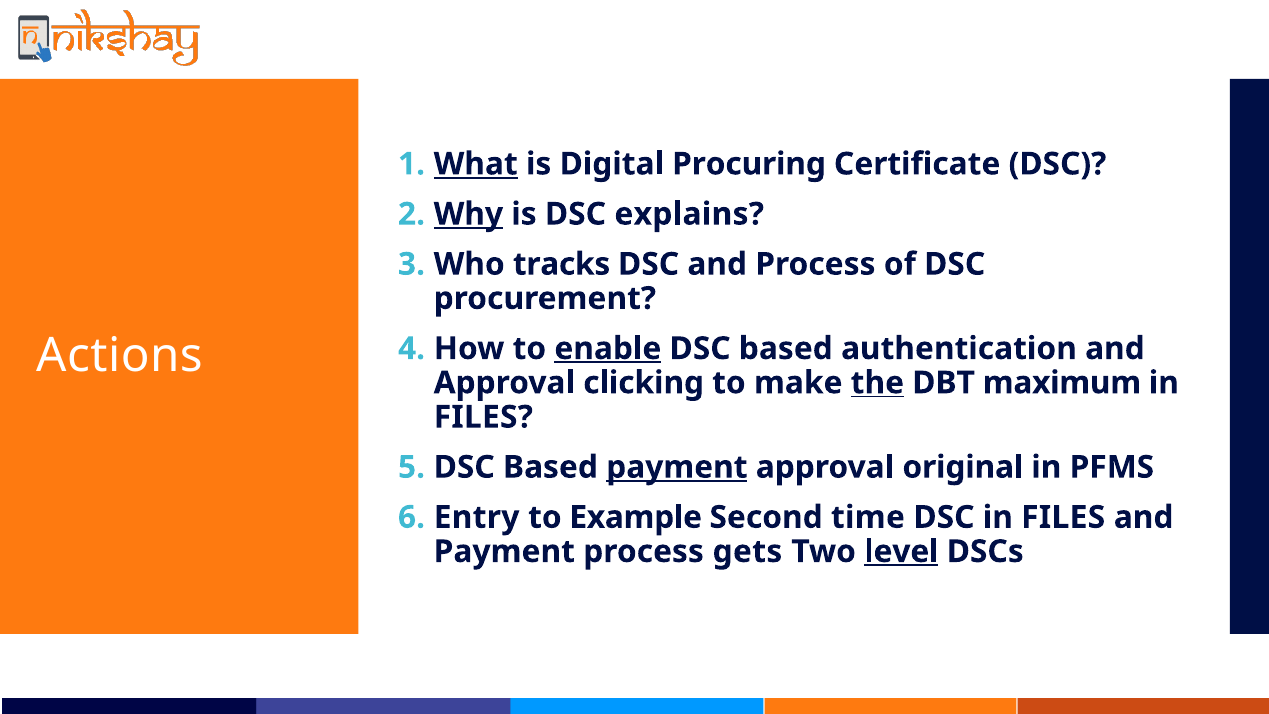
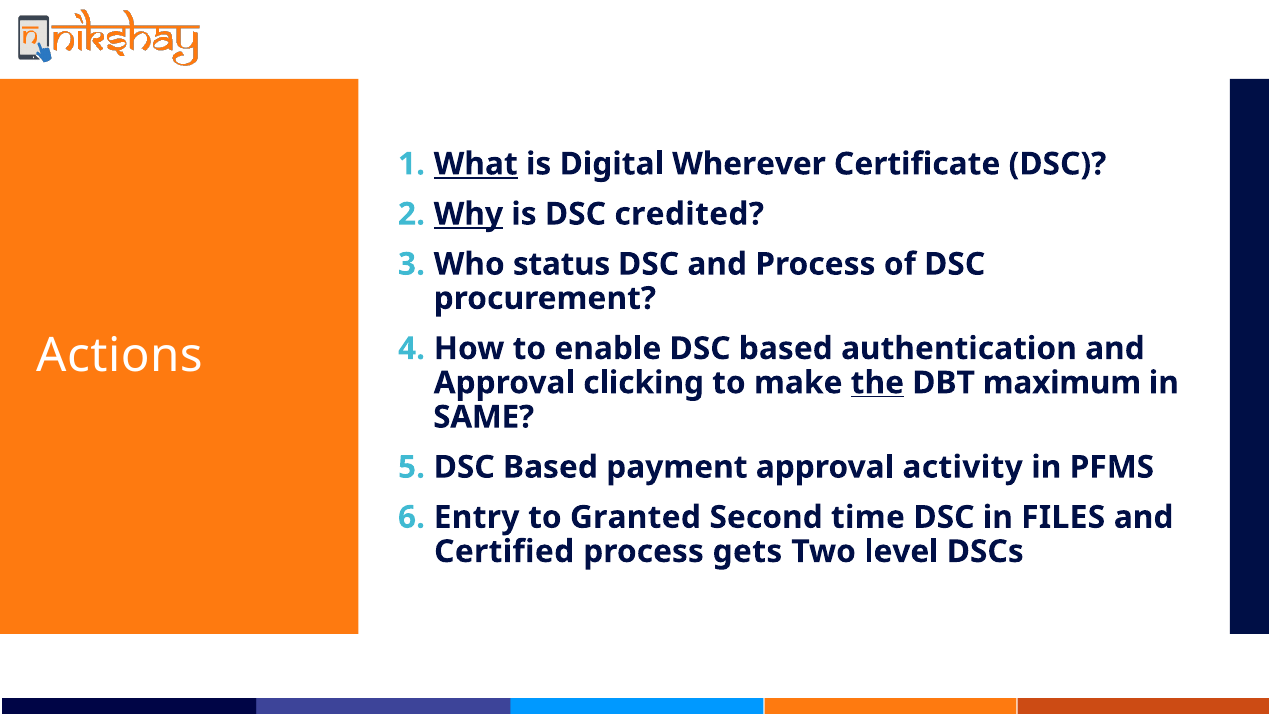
Procuring: Procuring -> Wherever (749, 164)
explains: explains -> credited (689, 214)
tracks: tracks -> status (562, 264)
enable underline: present -> none (608, 348)
FILES: FILES -> SAME (484, 417)
payment underline: present -> none (677, 467)
original: original -> activity (963, 467)
Example: Example -> Granted (635, 517)
Payment: Payment -> Certified (504, 551)
level underline: present -> none (901, 551)
